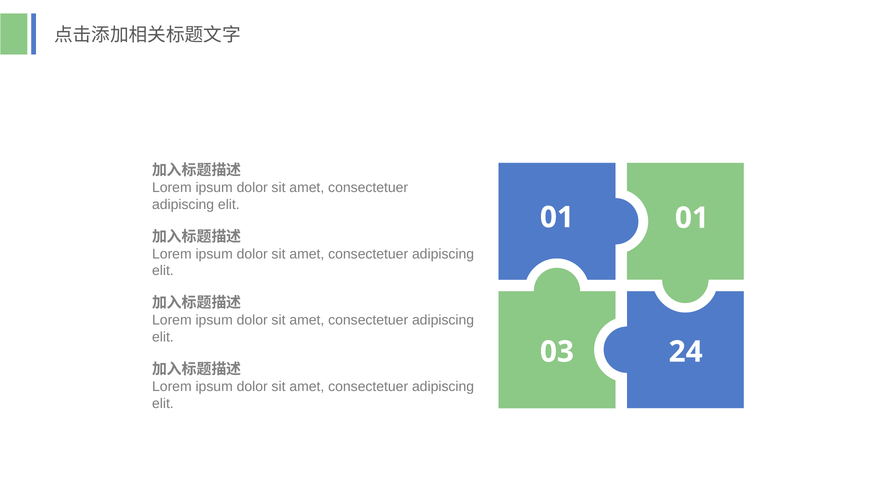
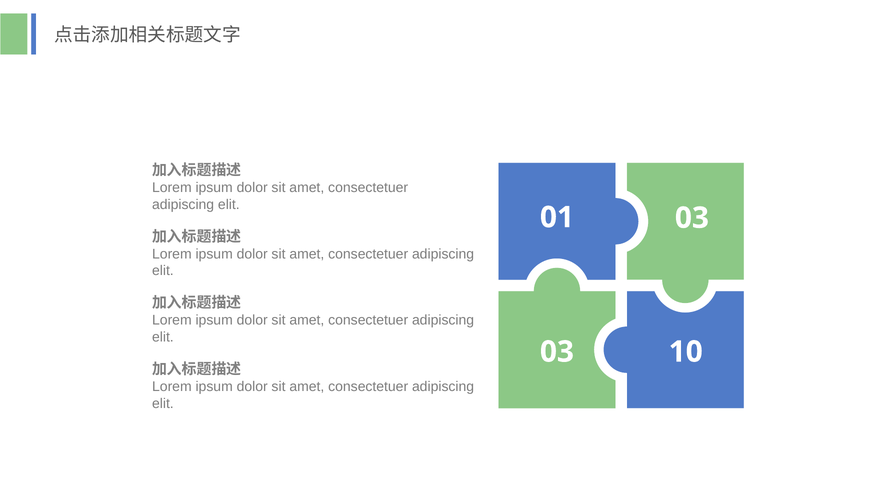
01 01: 01 -> 03 (692, 218)
24: 24 -> 10 (686, 351)
